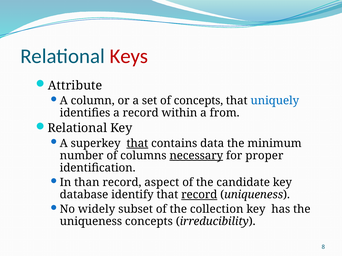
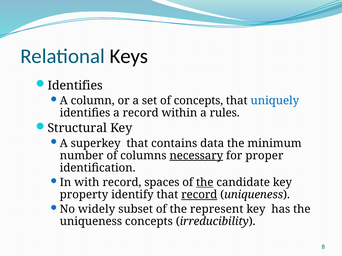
Keys colour: red -> black (129, 56)
Attribute: Attribute -> Identifies (75, 86)
from: from -> rules (225, 113)
Relational: Relational -> Structural (77, 128)
that underline: present -> none (137, 144)
than: than -> with (87, 183)
aspect: aspect -> spaces (162, 183)
the underline: none -> present (205, 183)
database: database -> property (84, 195)
collection: collection -> represent (217, 210)
